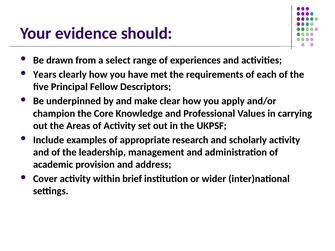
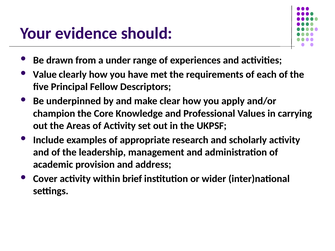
select: select -> under (118, 60)
Years: Years -> Value (45, 75)
